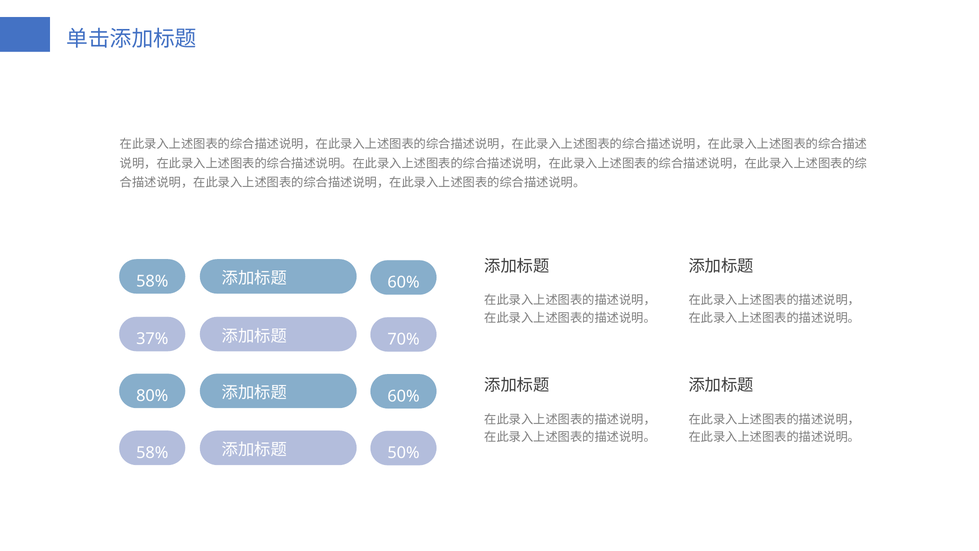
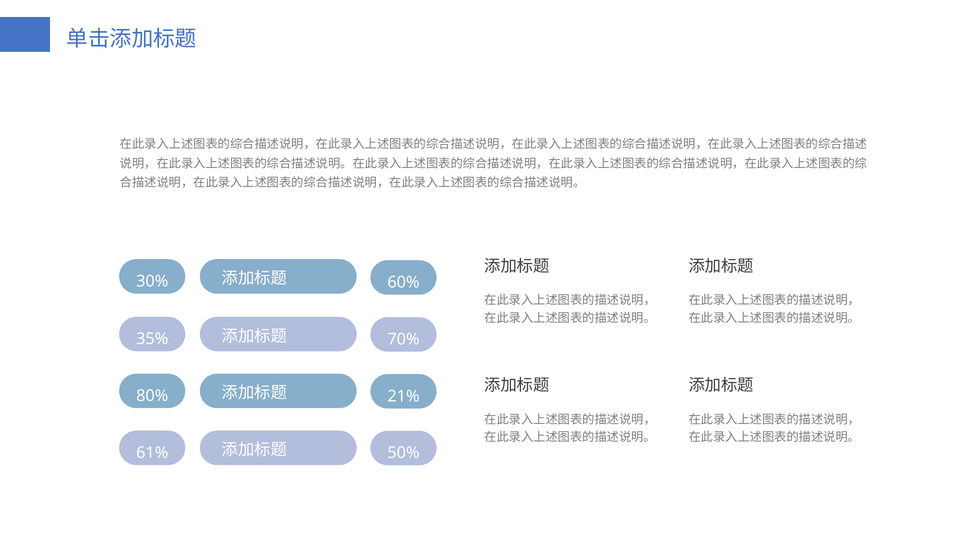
58%: 58% -> 30% (152, 281)
37%: 37% -> 35% (152, 339)
60%: 60% -> 21% (403, 396)
58%: 58% -> 61% (152, 453)
